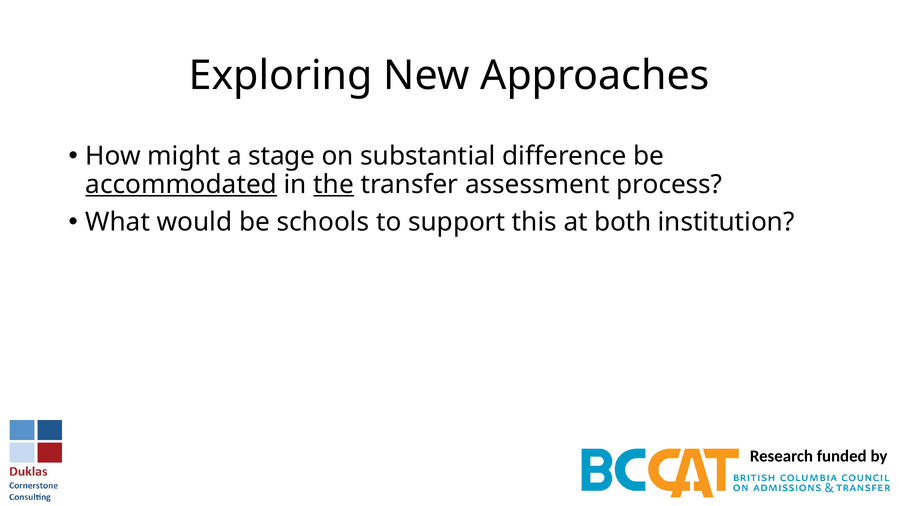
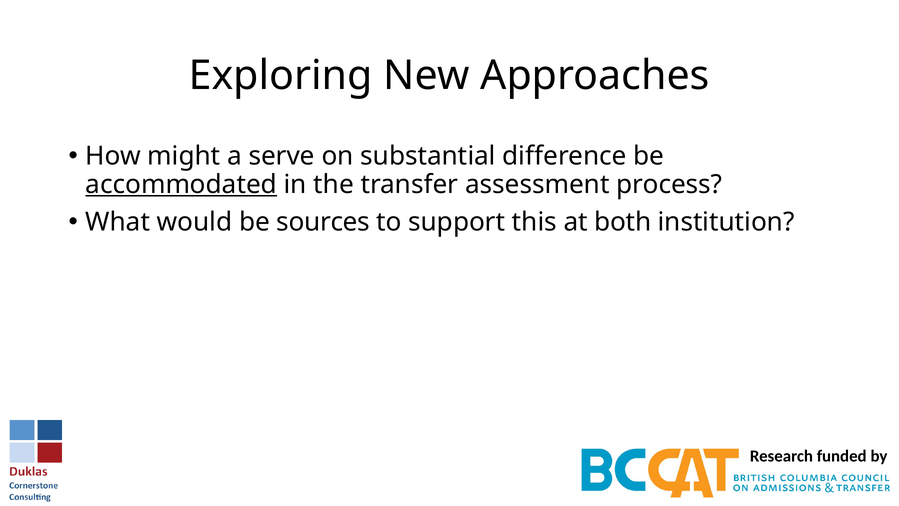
stage: stage -> serve (282, 156)
the underline: present -> none (334, 184)
schools: schools -> sources (323, 222)
